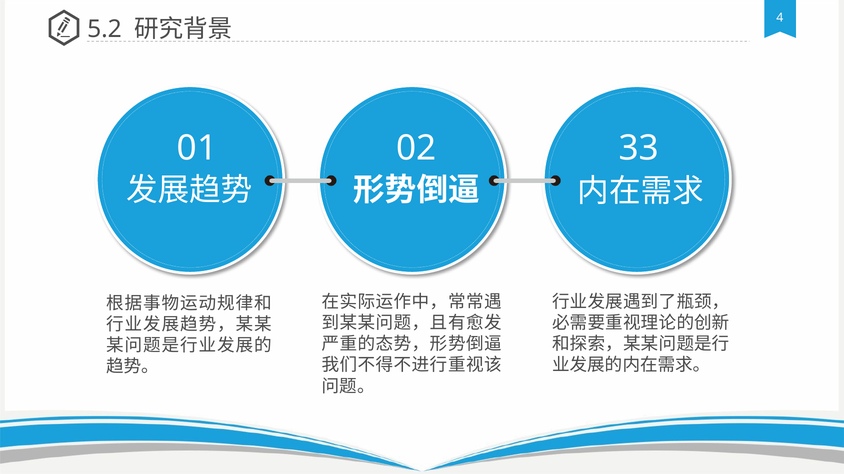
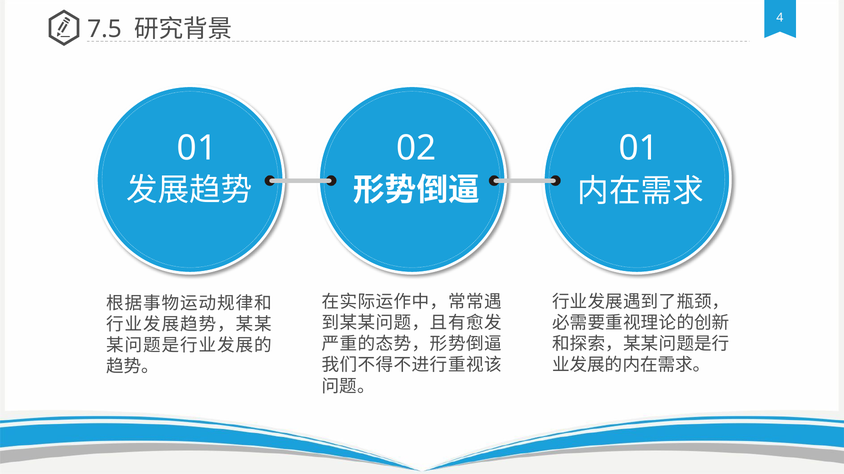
5.2: 5.2 -> 7.5 (104, 29)
02 33: 33 -> 01 (639, 148)
